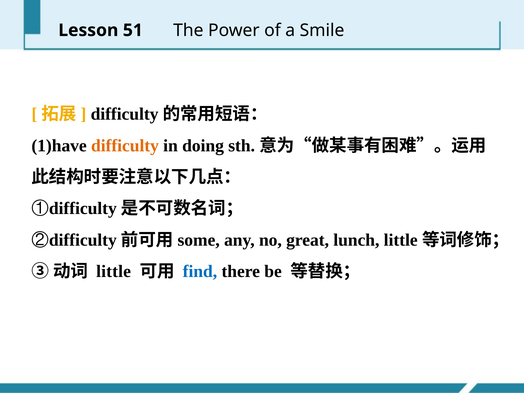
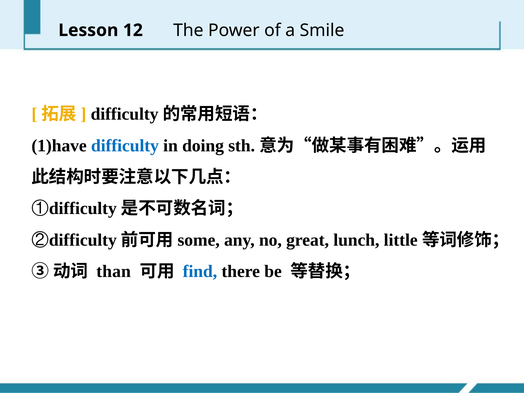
51: 51 -> 12 (133, 30)
difficulty colour: orange -> blue (125, 146)
little: little -> than (114, 271)
